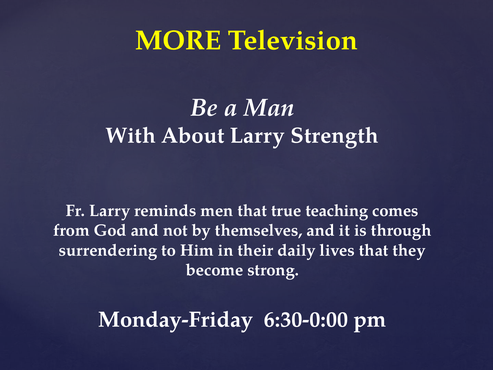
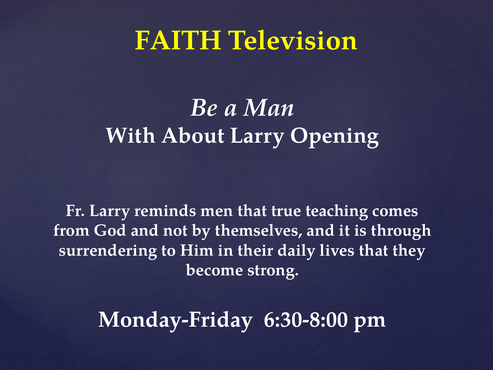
MORE: MORE -> FAITH (178, 41)
Strength: Strength -> Opening (335, 135)
6:30-0:00: 6:30-0:00 -> 6:30-8:00 (306, 319)
